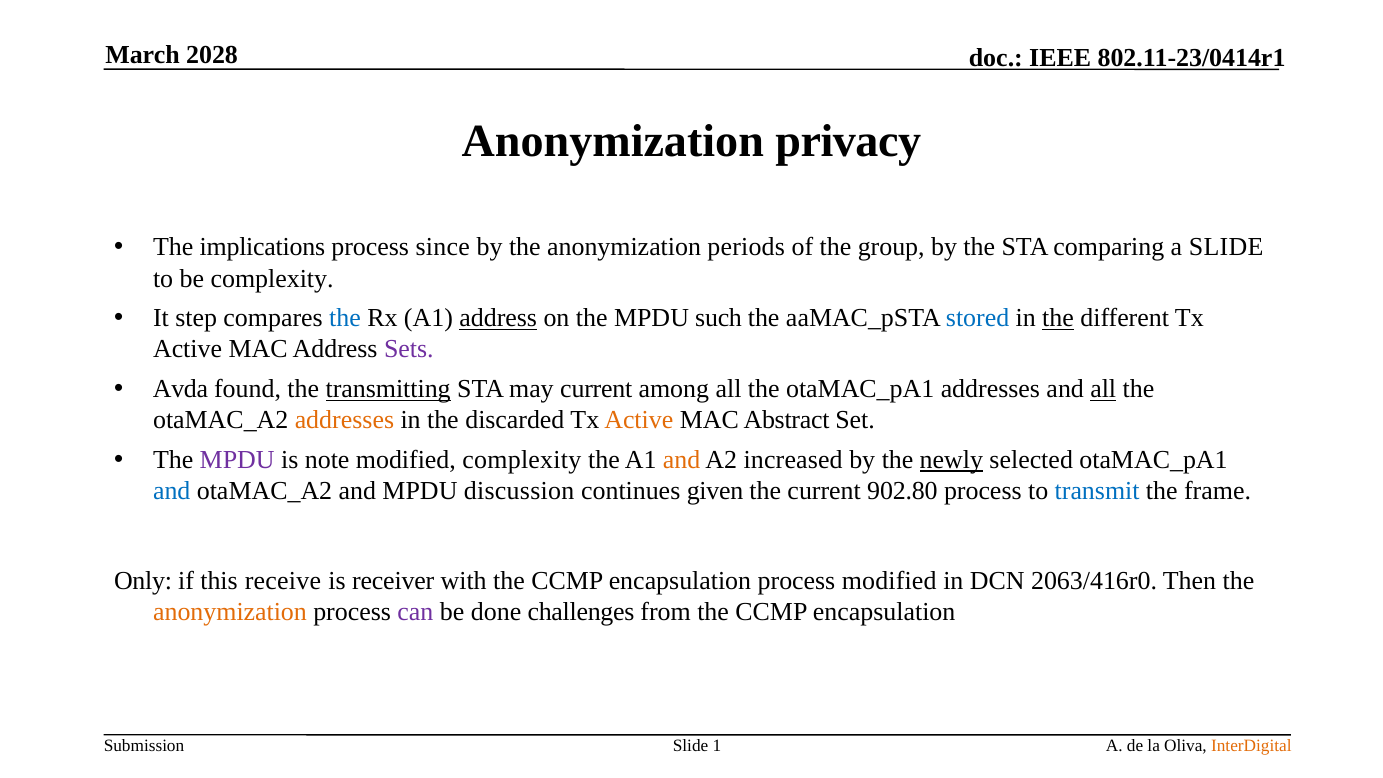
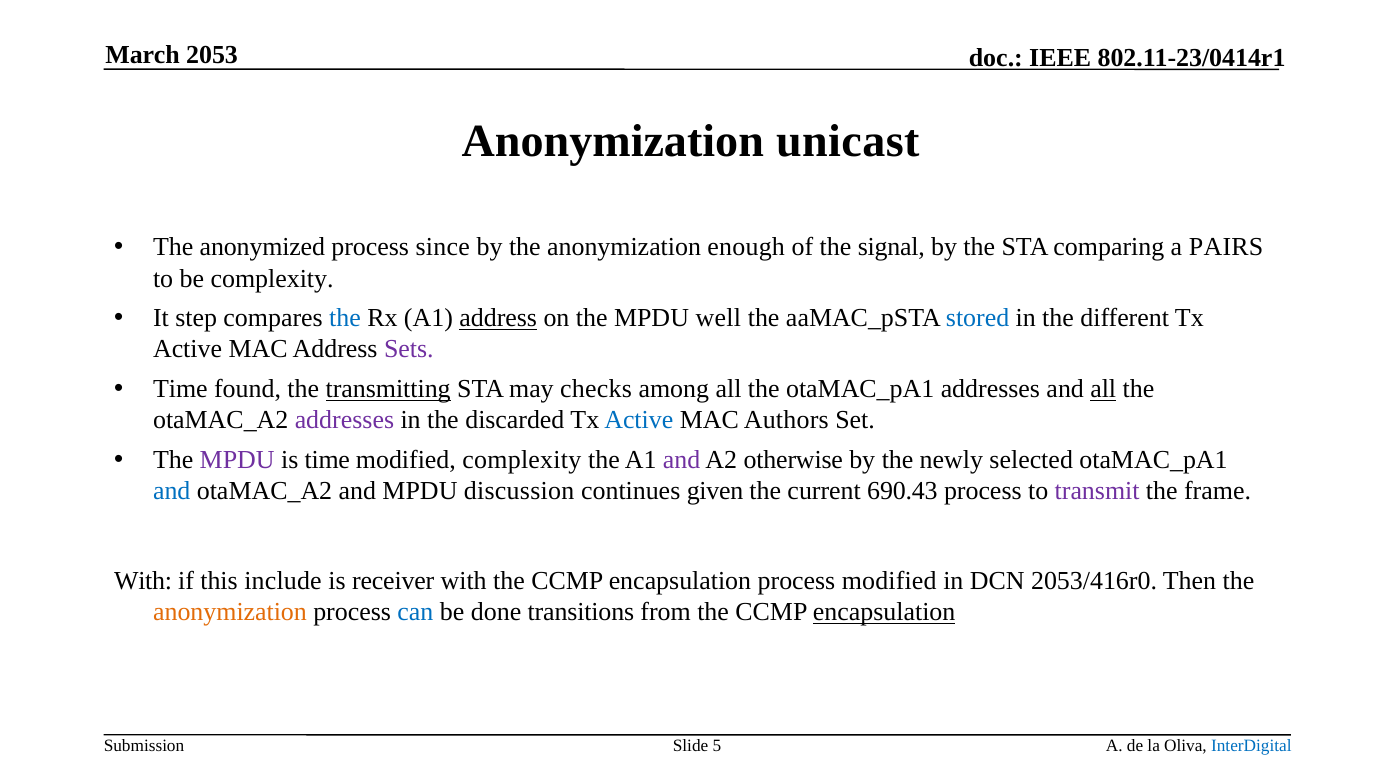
2028: 2028 -> 2053 (212, 55)
privacy: privacy -> unicast (848, 141)
implications: implications -> anonymized (262, 247)
periods: periods -> enough (746, 247)
group: group -> signal (891, 247)
a SLIDE: SLIDE -> PAIRS (1226, 247)
such: such -> well (718, 318)
the underline: present -> none (1058, 318)
Avda: Avda -> Time (180, 389)
may current: current -> checks (596, 389)
addresses colour: orange -> purple (344, 420)
Active colour: orange -> blue (639, 420)
Abstract: Abstract -> Authors (786, 420)
is note: note -> time (327, 460)
and colour: orange -> purple (682, 460)
increased: increased -> otherwise (793, 460)
newly underline: present -> none (951, 460)
902.80: 902.80 -> 690.43 (902, 491)
transmit colour: blue -> purple (1097, 491)
Only: Only -> With (143, 581)
receive: receive -> include (283, 581)
2063/416r0: 2063/416r0 -> 2053/416r0 (1094, 581)
can colour: purple -> blue (415, 612)
challenges: challenges -> transitions (581, 612)
encapsulation underline: none -> present (884, 612)
1: 1 -> 5 (717, 746)
InterDigital colour: orange -> blue (1251, 746)
